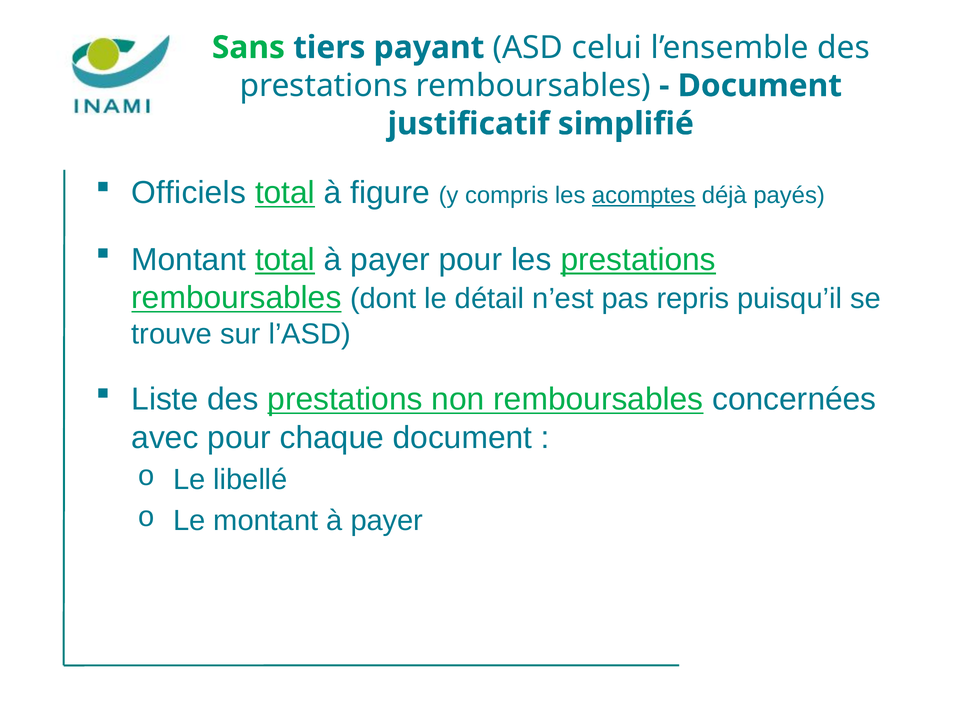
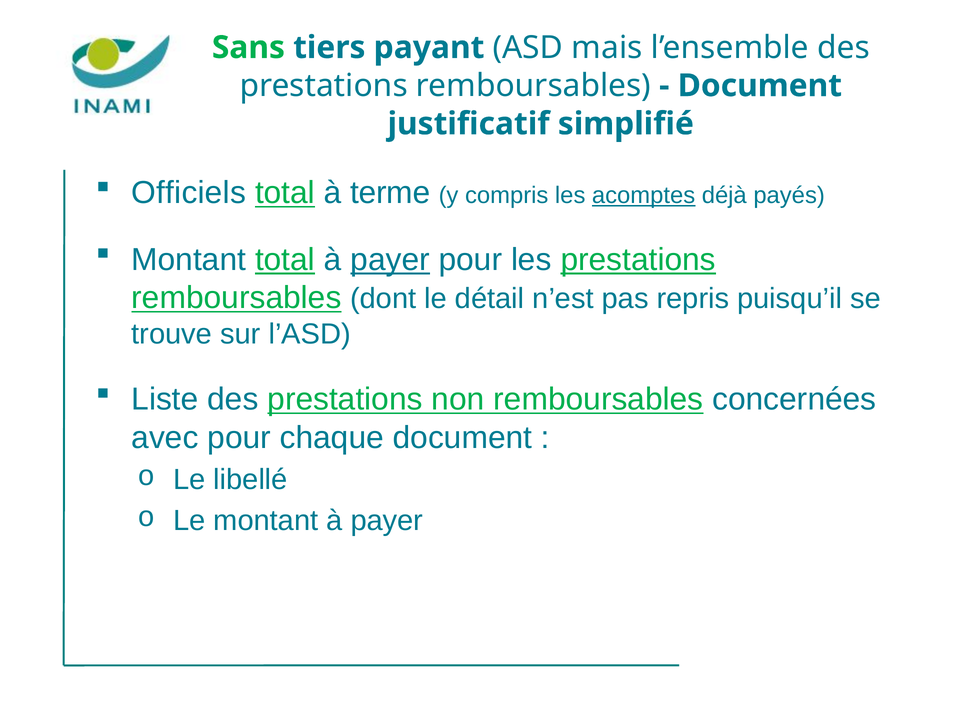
celui: celui -> mais (607, 48)
figure: figure -> terme (390, 193)
payer underline: none -> present (390, 260)
